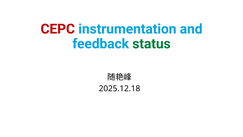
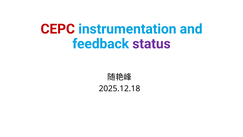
status colour: green -> purple (151, 44)
